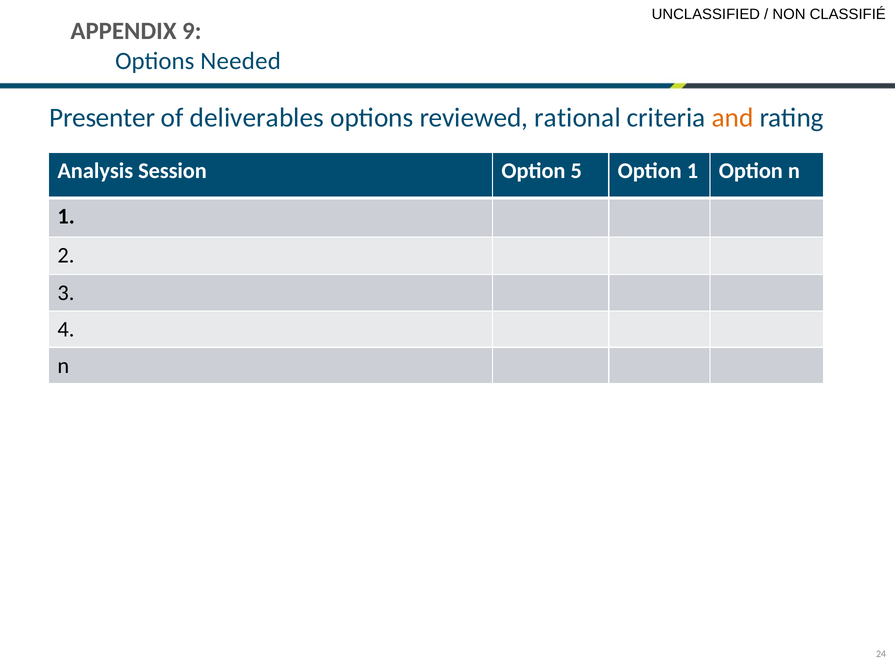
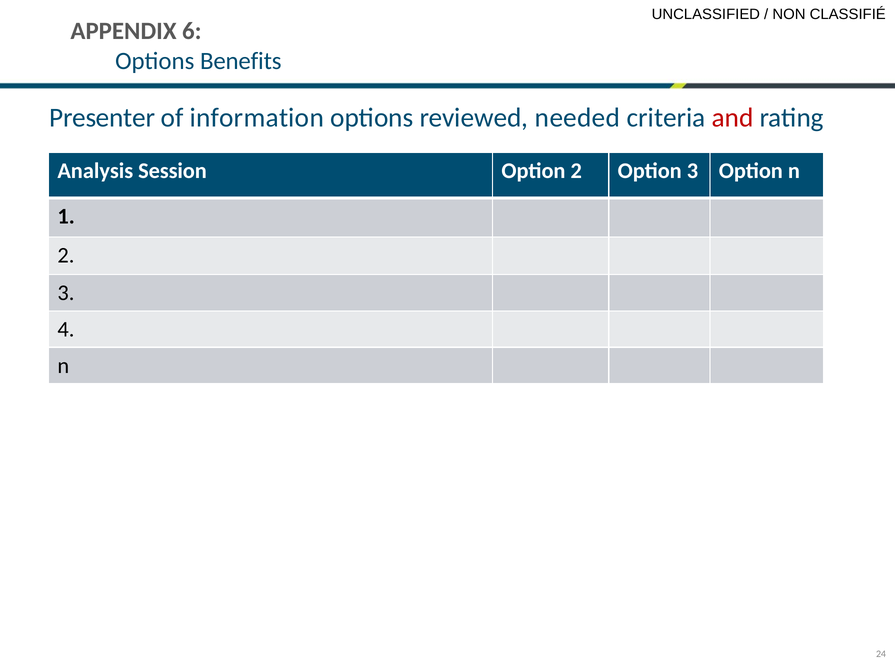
9: 9 -> 6 (192, 31)
Needed: Needed -> Benefits (241, 61)
deliverables: deliverables -> information (257, 118)
rational: rational -> needed (577, 118)
and colour: orange -> red (732, 118)
Option 5: 5 -> 2 (576, 171)
Option 1: 1 -> 3 (693, 171)
